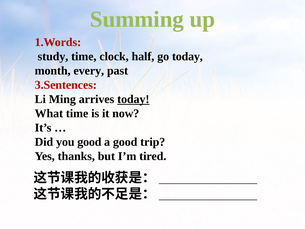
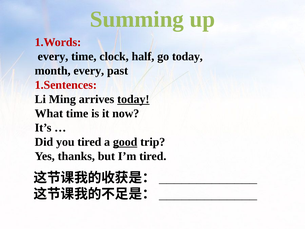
study: study -> every (53, 56)
3.Sentences: 3.Sentences -> 1.Sentences (66, 85)
you good: good -> tired (89, 142)
good underline: none -> present (125, 142)
